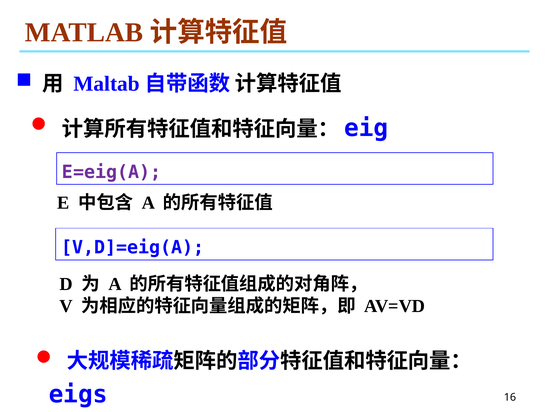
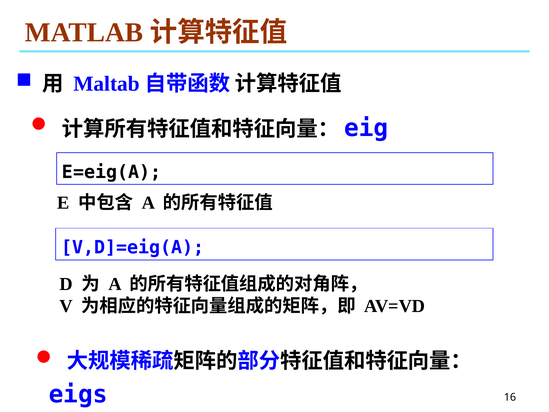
E=eig(A colour: purple -> black (112, 172)
